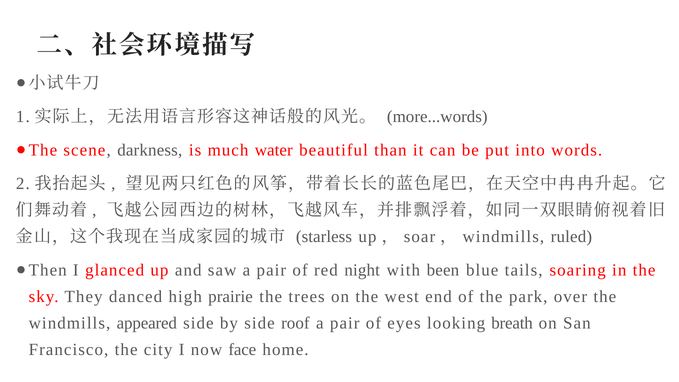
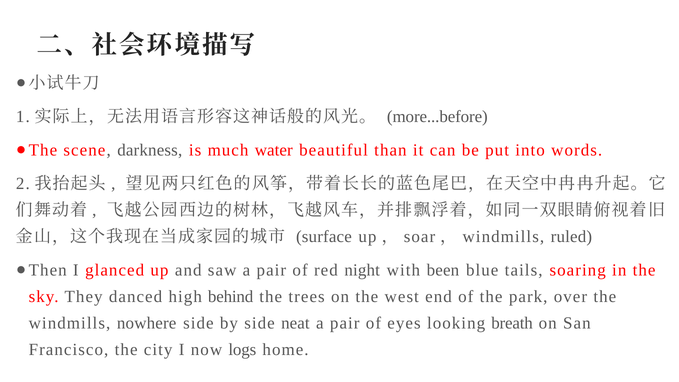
more...words: more...words -> more...before (437, 117)
starless: starless -> surface (324, 237)
prairie: prairie -> behind (231, 297)
appeared: appeared -> nowhere (147, 323)
roof: roof -> neat (295, 323)
face: face -> logs (242, 350)
